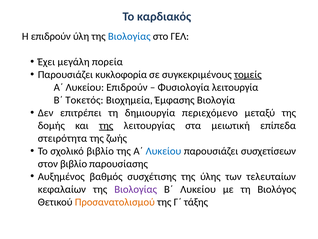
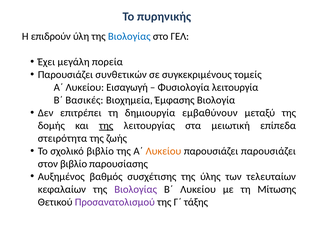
καρδιακός: καρδιακός -> πυρηνικής (164, 16)
κυκλοφορία: κυκλοφορία -> συνθετικών (121, 74)
τομείς underline: present -> none (248, 74)
Λυκείου Επιδρούν: Επιδρούν -> Εισαγωγή (127, 87)
Τοκετός: Τοκετός -> Βασικές (84, 100)
περιεχόμενο: περιεχόμενο -> εμβαθύνουν (210, 113)
Λυκείου colour: blue -> orange (163, 151)
παρουσιάζει συσχετίσεων: συσχετίσεων -> παρουσιάζει (268, 151)
Βιολόγος: Βιολόγος -> Μίτωσης (277, 189)
Προσανατολισμού colour: orange -> purple (115, 202)
